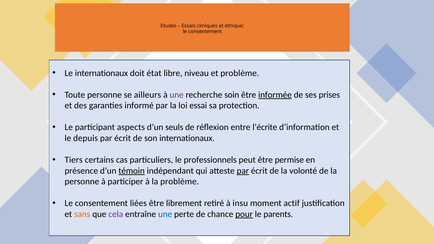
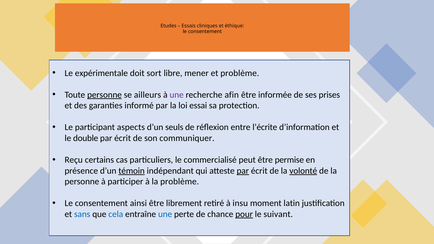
Le internationaux: internationaux -> expérimentale (101, 73)
état: état -> sort (154, 73)
niveau: niveau -> mener (197, 73)
personne underline: none -> present (105, 95)
soin: soin -> afin (232, 95)
informée underline: present -> none (275, 95)
depuis: depuis -> double (86, 138)
son internationaux: internationaux -> communiquer (187, 138)
Tiers: Tiers -> Reçu (74, 160)
professionnels: professionnels -> commercialisé (210, 160)
volonté underline: none -> present (303, 171)
liées: liées -> ainsi (138, 203)
actif: actif -> latin (292, 203)
sans colour: orange -> blue (82, 214)
cela colour: purple -> blue (116, 214)
parents: parents -> suivant (278, 214)
